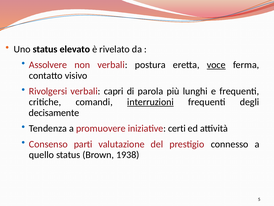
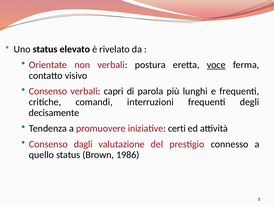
Assolvere: Assolvere -> Orientate (48, 65)
Rivolgersi: Rivolgersi -> Consenso (48, 91)
interruzioni underline: present -> none (150, 102)
parti: parti -> dagli (83, 144)
1938: 1938 -> 1986 (128, 155)
